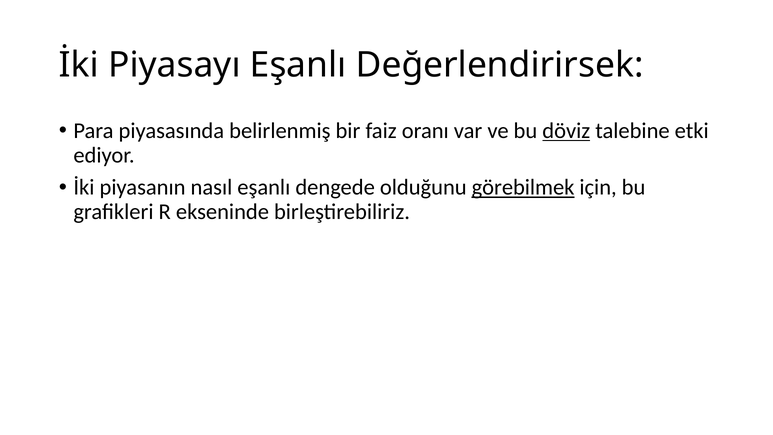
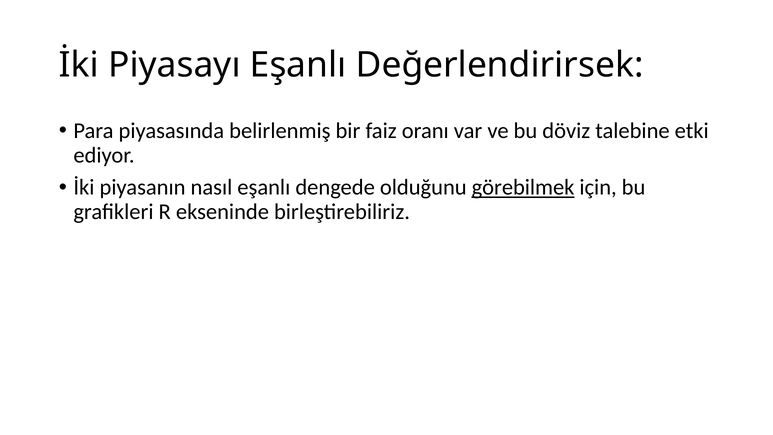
döviz underline: present -> none (566, 131)
